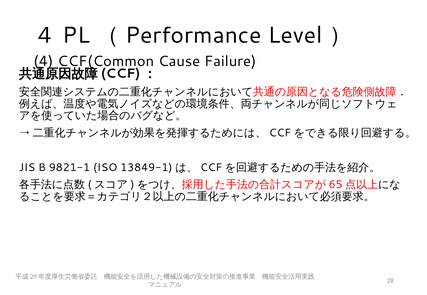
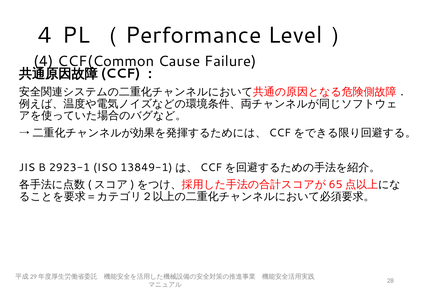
9821-1: 9821-1 -> 2923-1 (69, 168)
